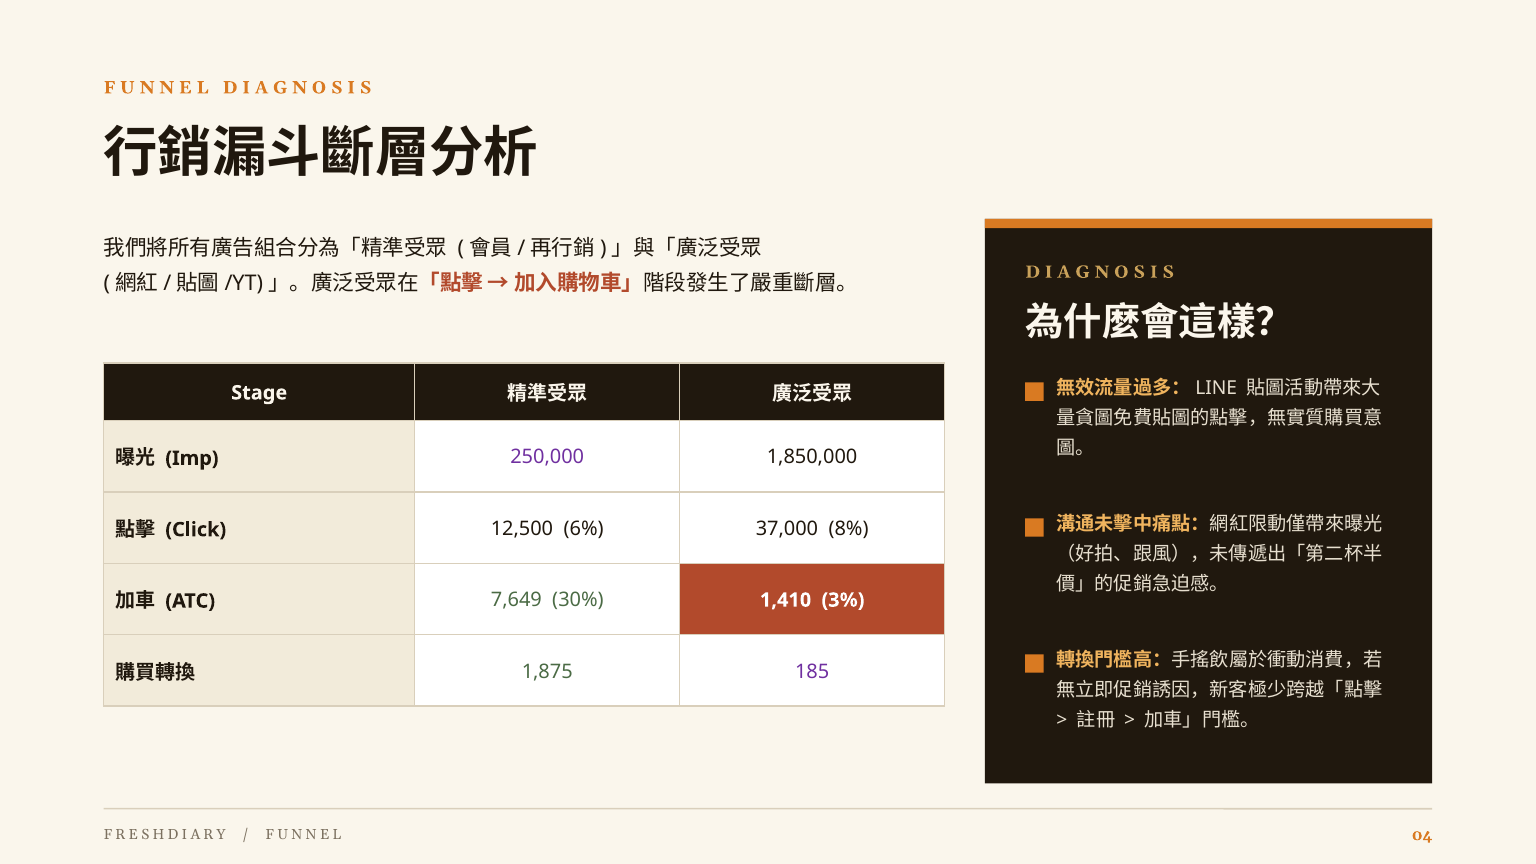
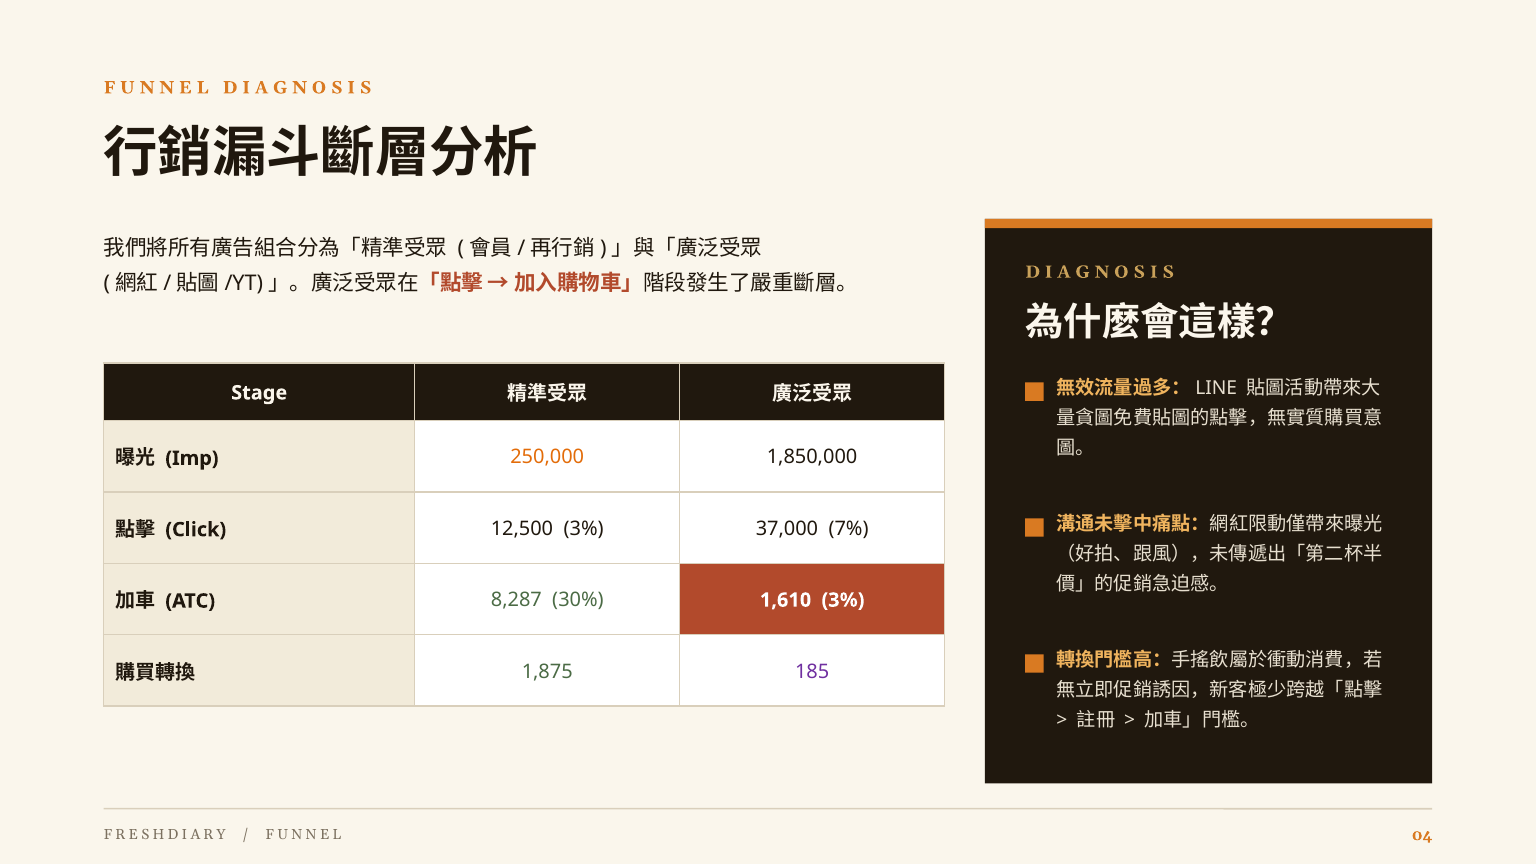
250,000 colour: purple -> orange (547, 457)
12,500 6%: 6% -> 3% (584, 529)
8%: 8% -> 7% (849, 529)
7,649: 7,649 -> 8,287 (516, 600)
1,410: 1,410 -> 1,610 (786, 600)
